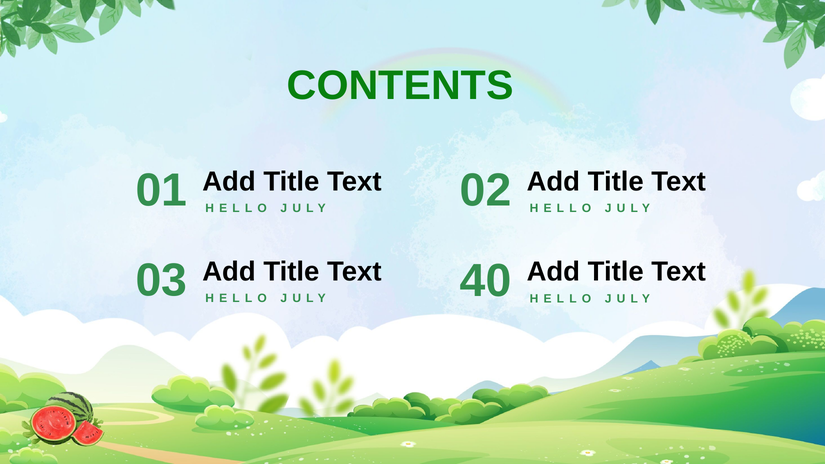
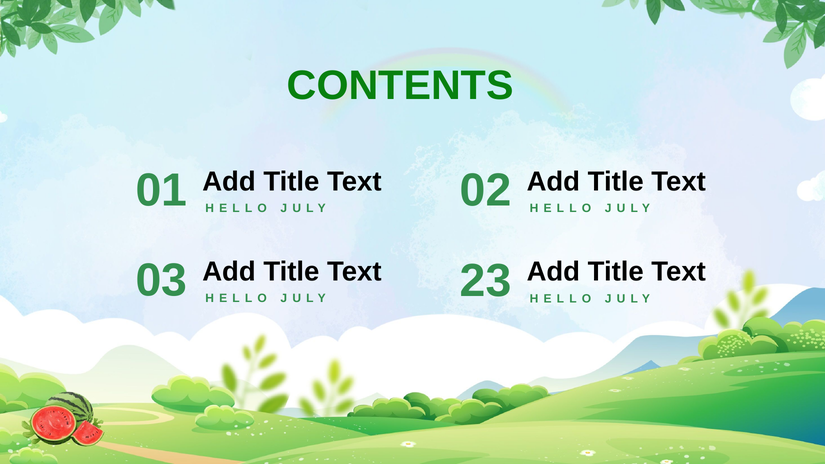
40: 40 -> 23 (486, 281)
